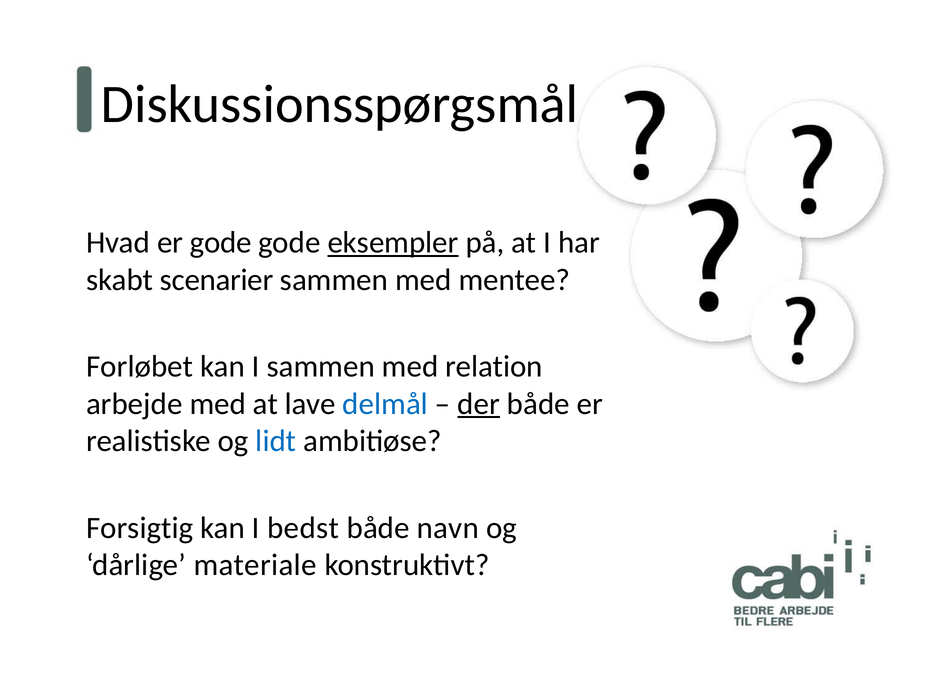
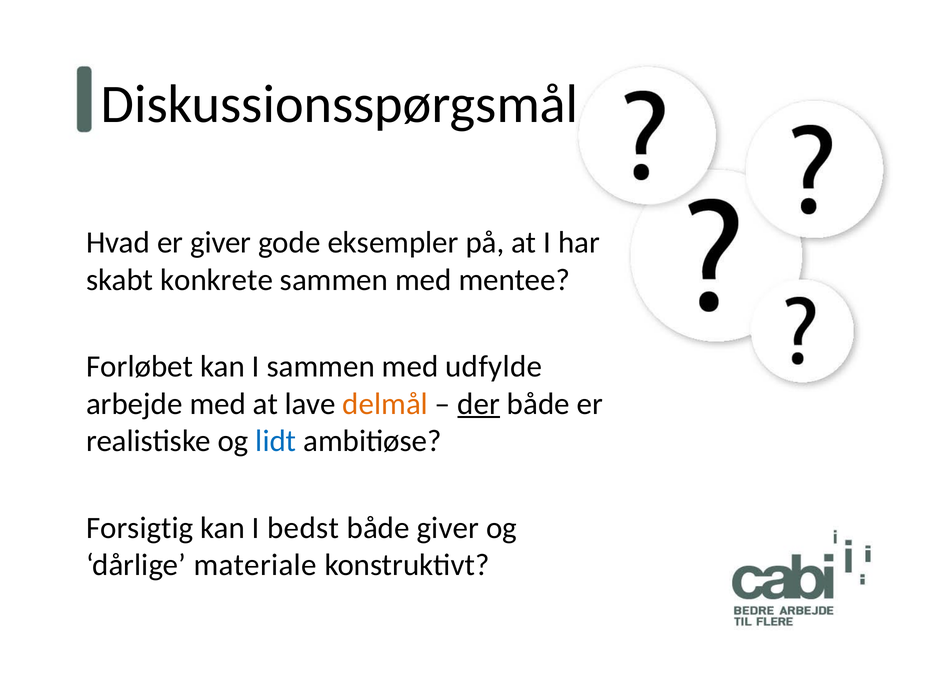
er gode: gode -> giver (221, 242)
eksempler underline: present -> none (393, 242)
scenarier: scenarier -> konkrete (216, 280)
relation: relation -> udfylde (494, 366)
delmål colour: blue -> orange (385, 404)
både navn: navn -> giver (448, 528)
